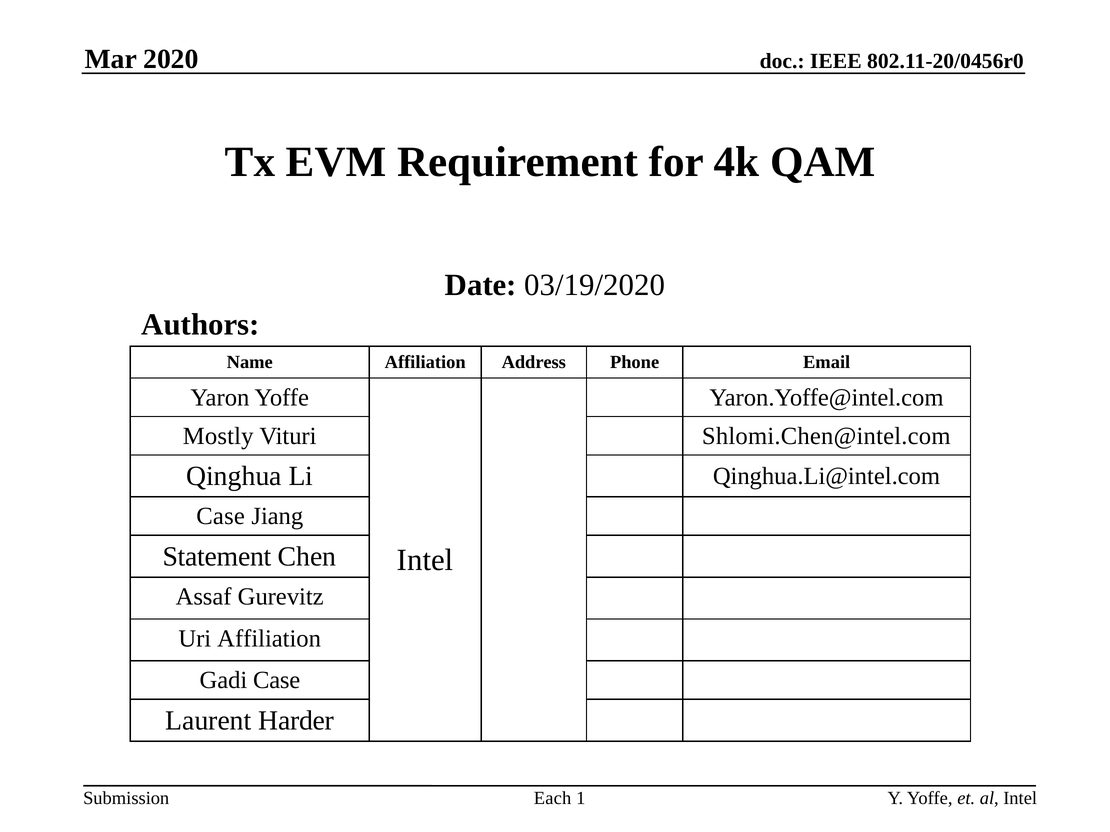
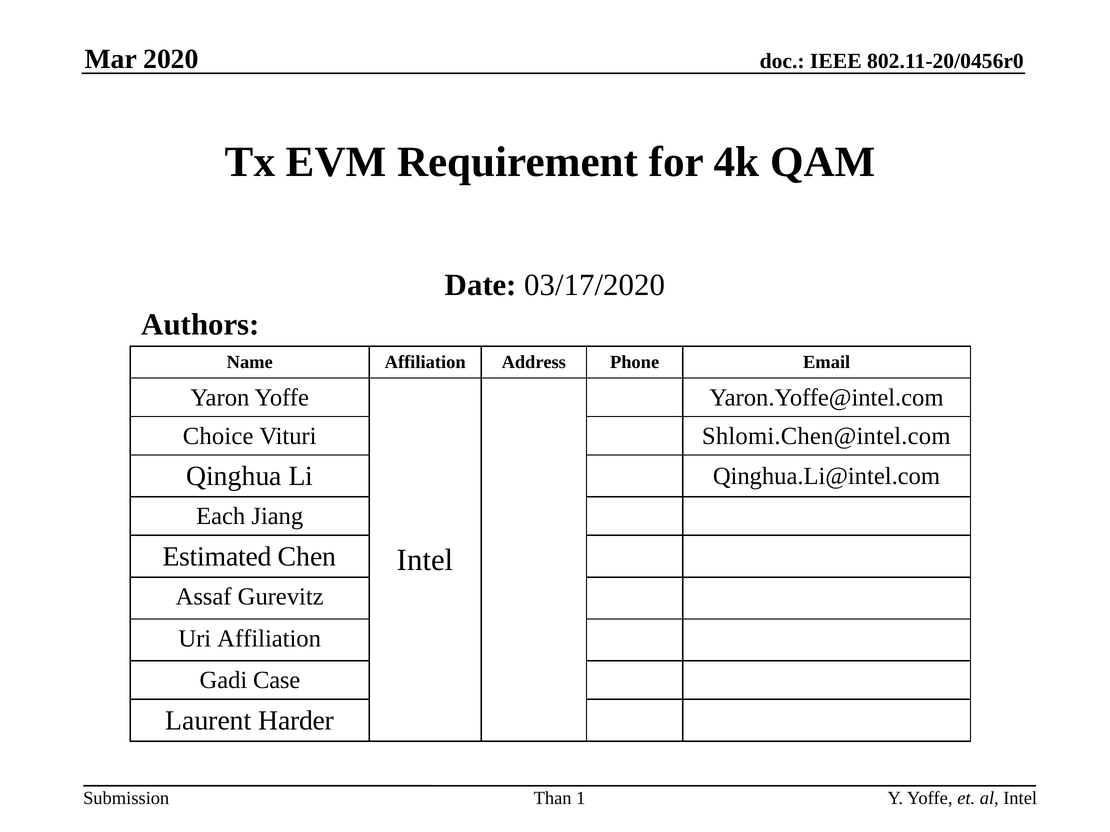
03/19/2020: 03/19/2020 -> 03/17/2020 (595, 285)
Mostly: Mostly -> Choice (218, 436)
Case: Case -> Each (221, 517)
Statement: Statement -> Estimated (217, 557)
Each: Each -> Than (553, 798)
